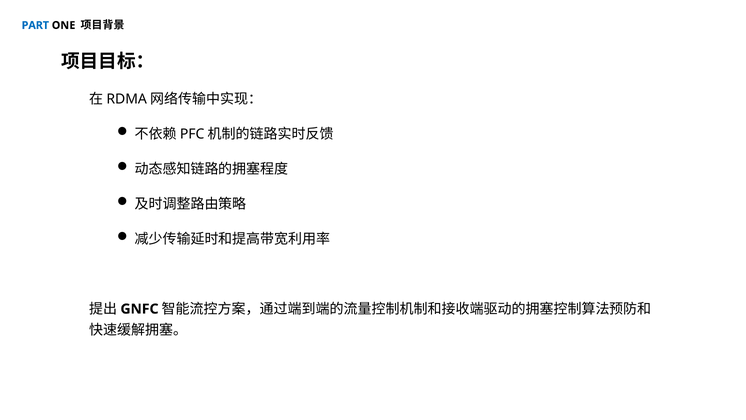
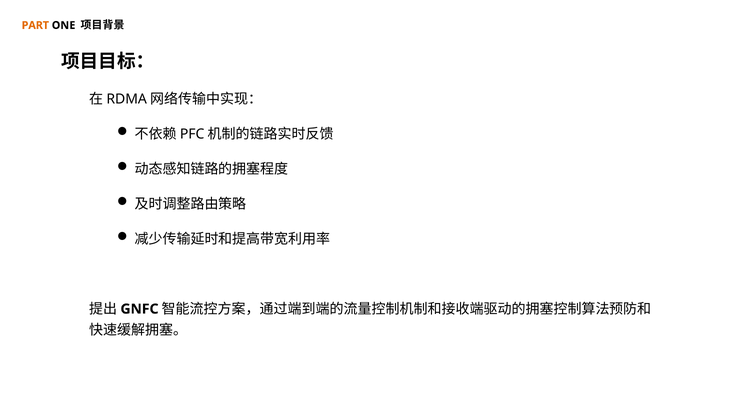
PART colour: blue -> orange (35, 25)
